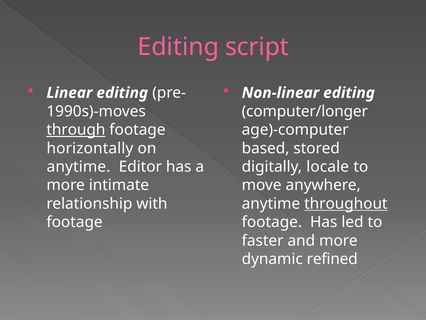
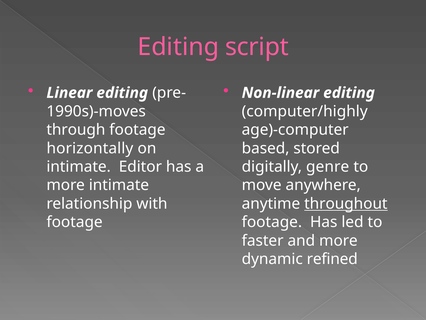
computer/longer: computer/longer -> computer/highly (305, 111)
through underline: present -> none (76, 130)
anytime: anytime -> intimate (79, 166)
locale: locale -> genre (328, 166)
